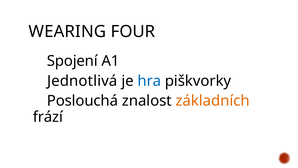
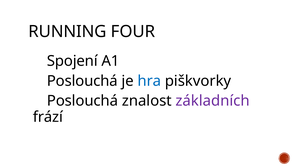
WEARING: WEARING -> RUNNING (67, 31)
Jednotlivá: Jednotlivá -> Poslouchá (82, 81)
základních colour: orange -> purple (213, 101)
